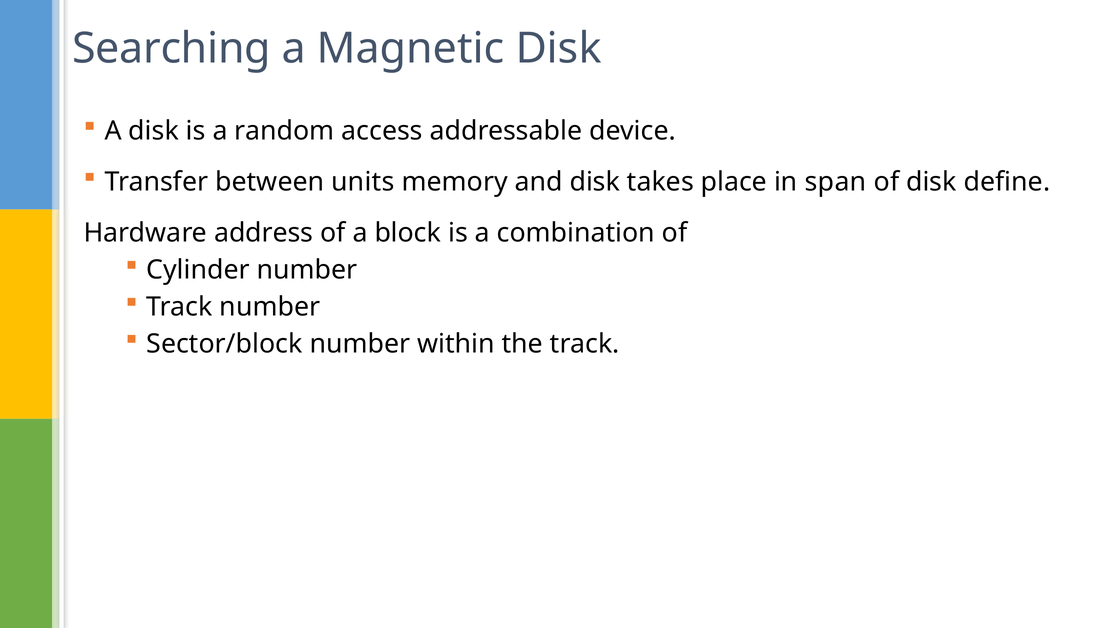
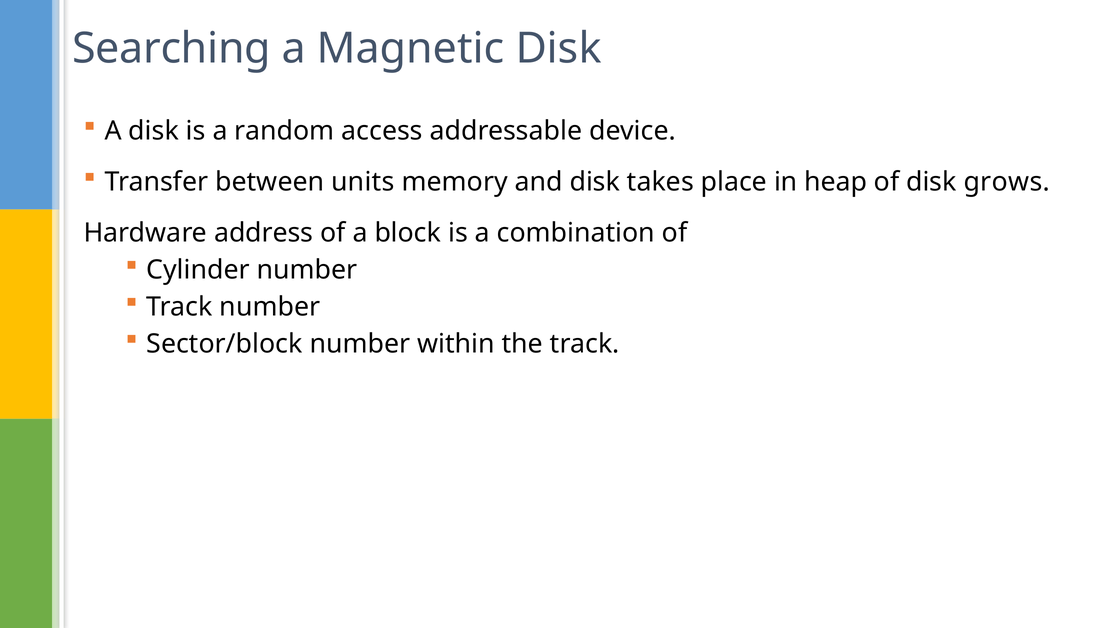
span: span -> heap (836, 182)
define: define -> grows (1007, 182)
